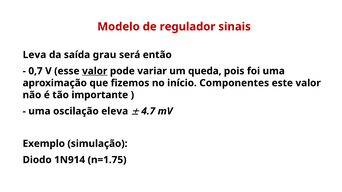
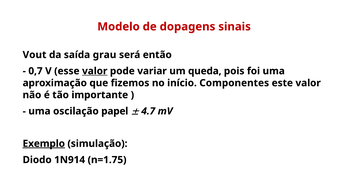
regulador: regulador -> dopagens (187, 27)
Leva: Leva -> Vout (35, 55)
eleva: eleva -> papel (115, 111)
Exemplo underline: none -> present (44, 144)
